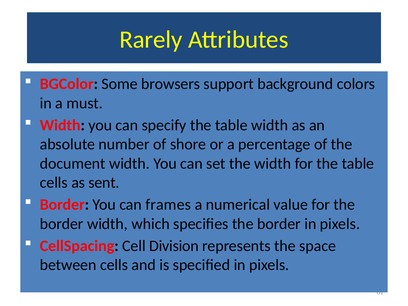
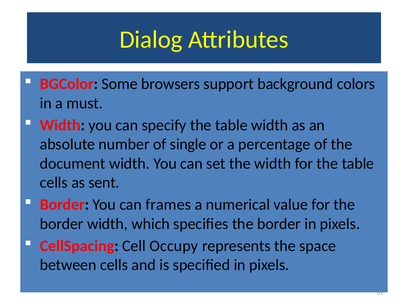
Rarely: Rarely -> Dialog (151, 39)
shore: shore -> single (188, 144)
Division: Division -> Occupy (174, 246)
